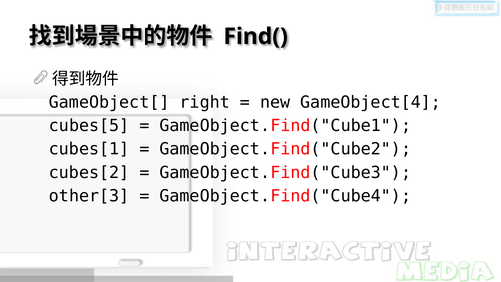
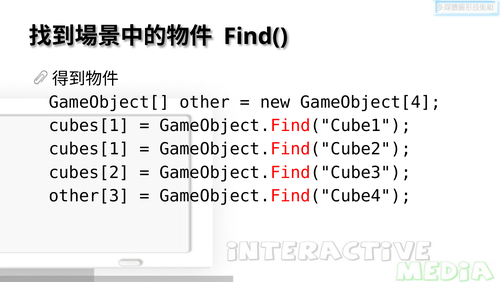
right: right -> other (205, 102)
cubes[5: cubes[5 -> cubes[1 (89, 126)
